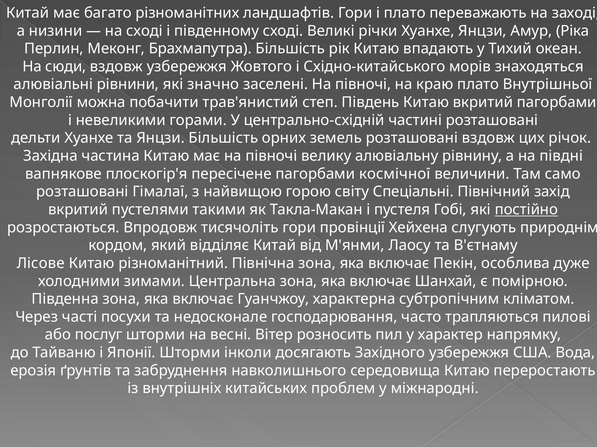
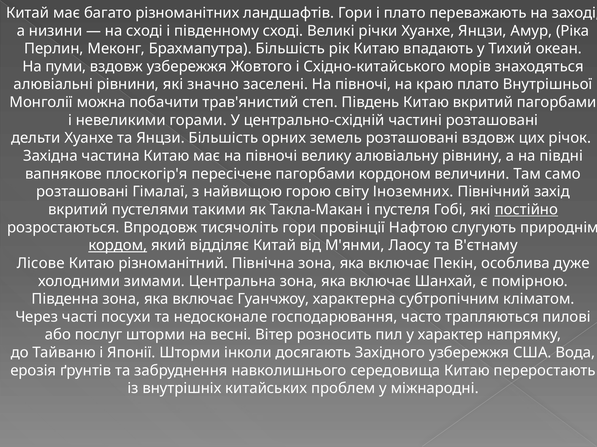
сюди: сюди -> пуми (66, 67)
космічної: космічної -> кордоном (395, 174)
Спеціальні: Спеціальні -> Іноземних (413, 192)
Хейхена: Хейхена -> Нафтою (418, 228)
кордом underline: none -> present (118, 246)
